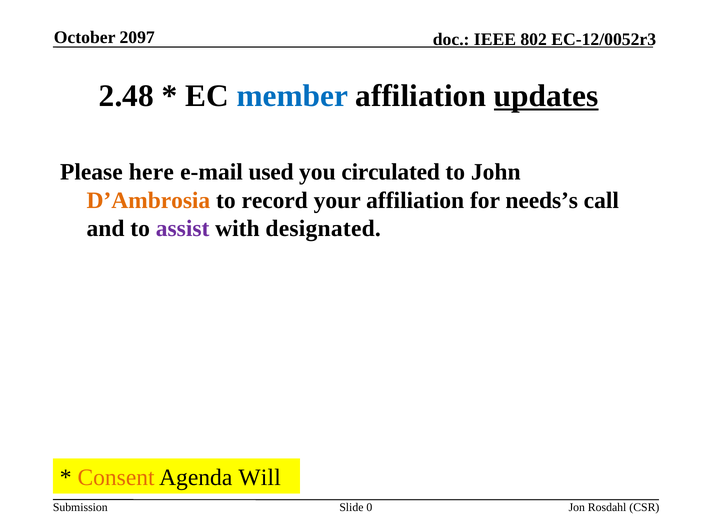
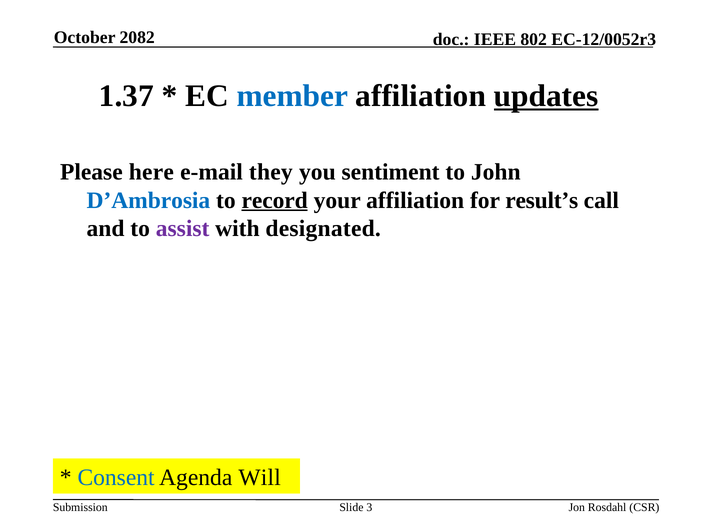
2097: 2097 -> 2082 (137, 37)
2.48: 2.48 -> 1.37 (126, 96)
used: used -> they (271, 172)
circulated: circulated -> sentiment (391, 172)
D’Ambrosia colour: orange -> blue (148, 201)
record underline: none -> present (275, 201)
needs’s: needs’s -> result’s (542, 201)
Consent colour: orange -> blue (116, 478)
0: 0 -> 3 (369, 508)
